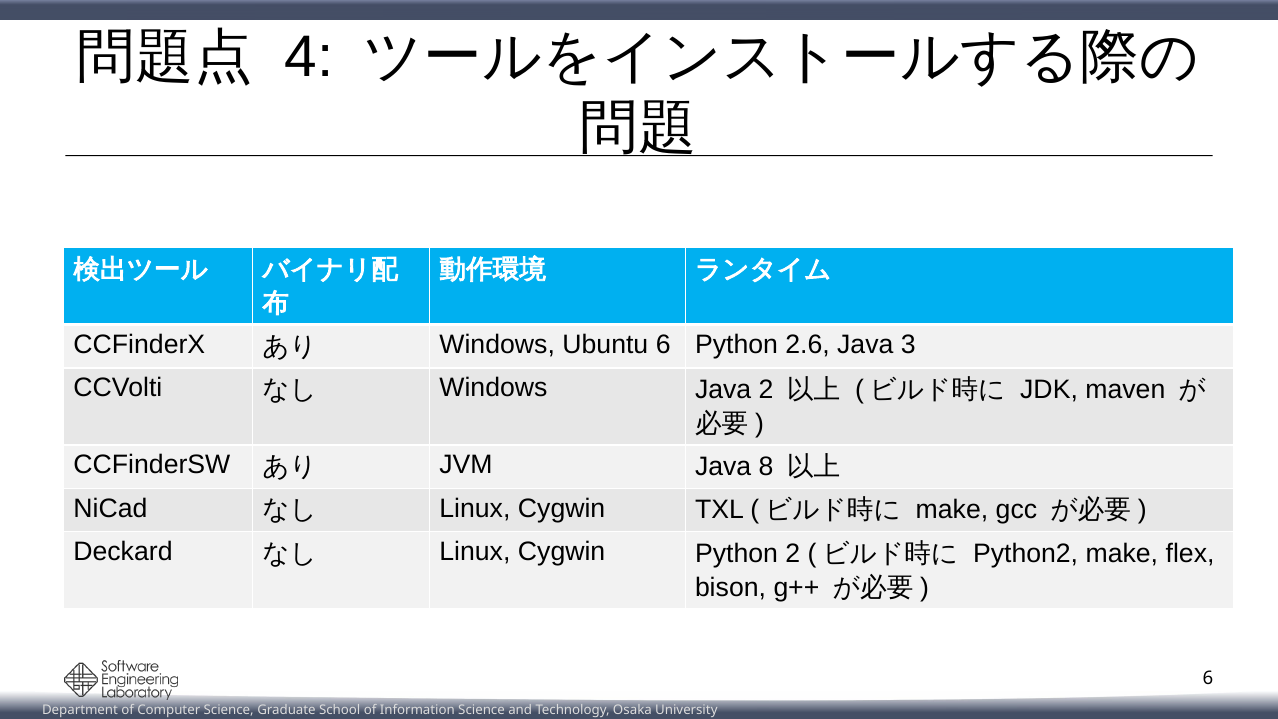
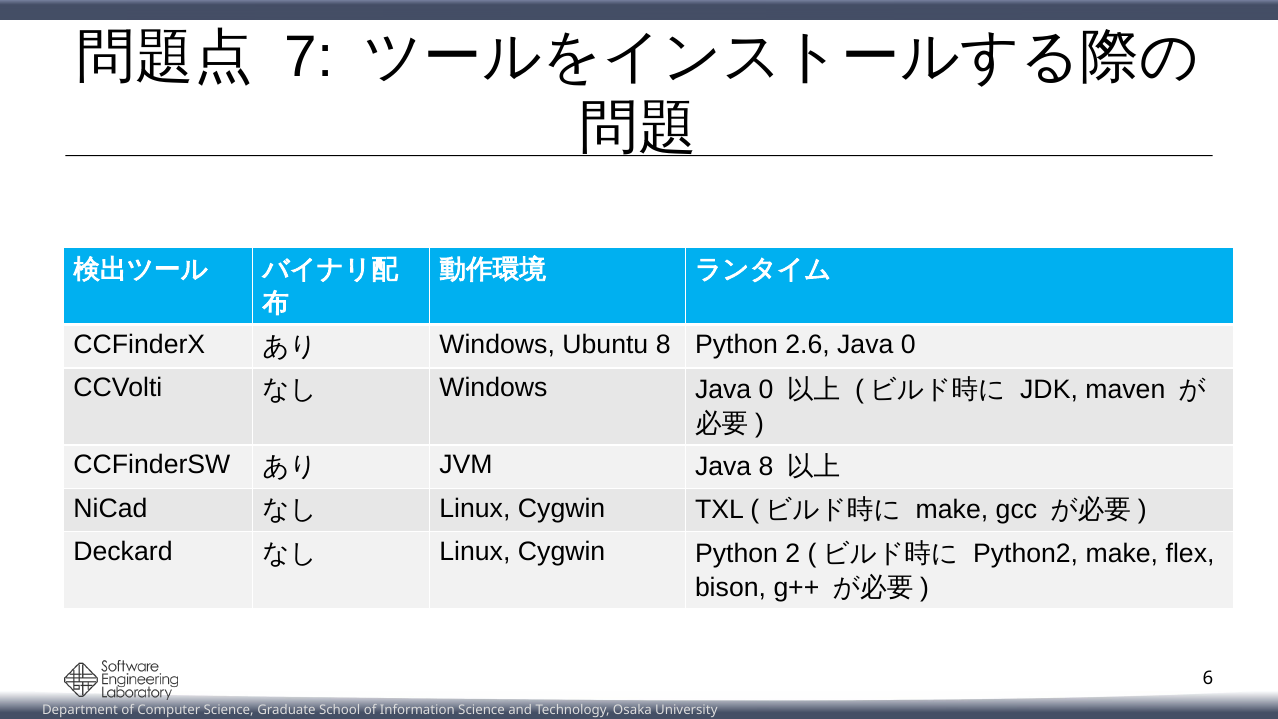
4: 4 -> 7 (309, 58)
Ubuntu 6: 6 -> 8 (663, 345)
2.6 Java 3: 3 -> 0 (908, 345)
Windows Java 2: 2 -> 0 (766, 390)
